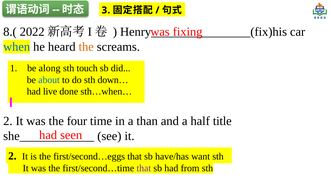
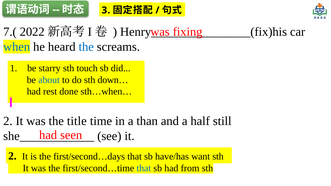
8.(: 8.( -> 7.( (10, 32)
the colour: orange -> blue (86, 47)
along: along -> starry (50, 68)
live: live -> rest (50, 92)
four: four -> title (77, 121)
title: title -> still (222, 121)
first/second…eggs: first/second…eggs -> first/second…days (89, 157)
that colour: purple -> blue (144, 168)
